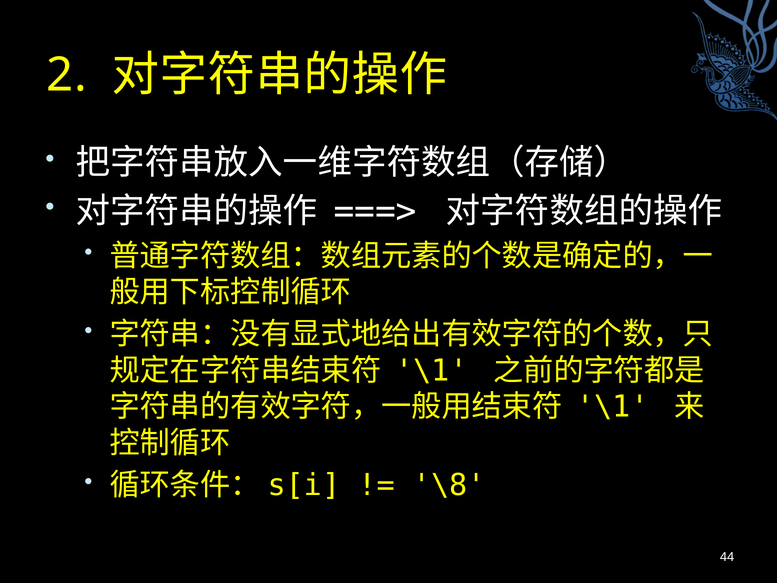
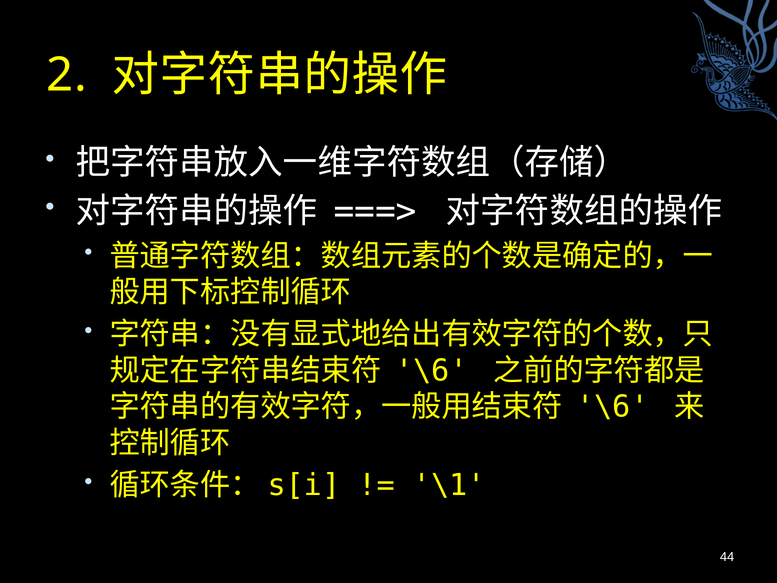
\1: \1 -> \6 (431, 371)
\1: \1 -> \6 (613, 407)
\8: \8 -> \1 (449, 485)
